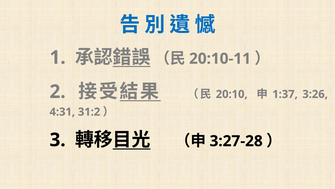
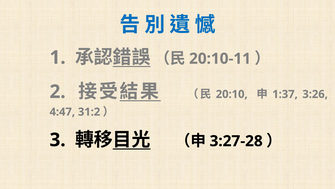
4:31: 4:31 -> 4:47 (62, 112)
